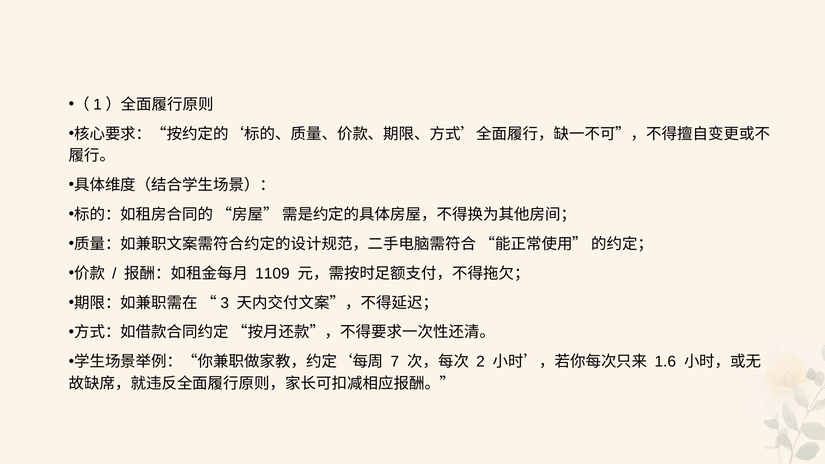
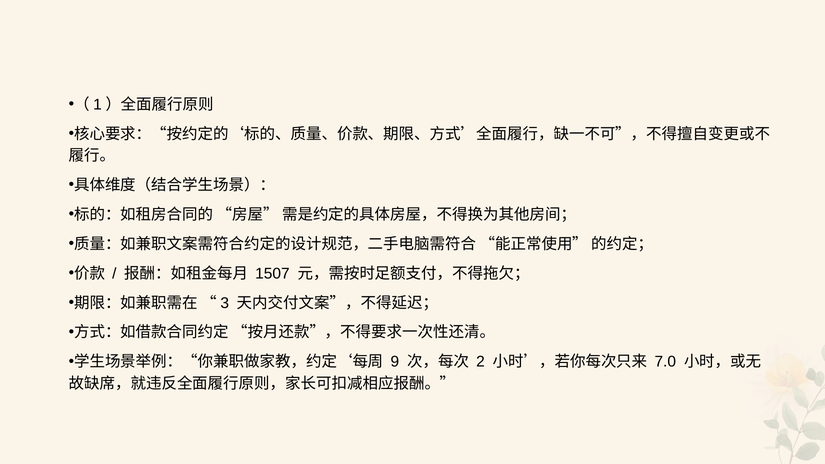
1109: 1109 -> 1507 (272, 274)
7: 7 -> 9 (395, 362)
1.6: 1.6 -> 7.0 (665, 362)
